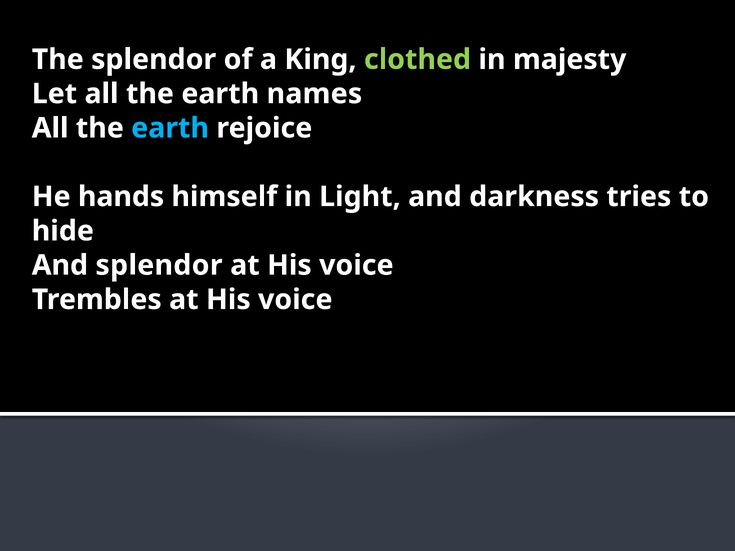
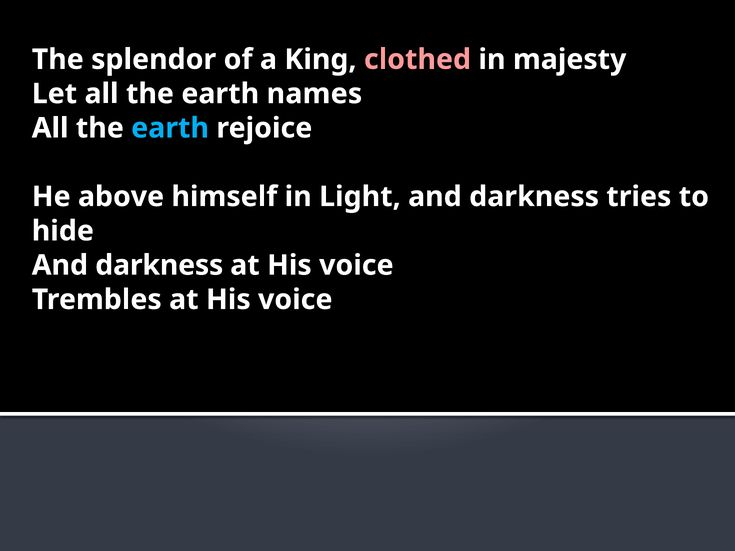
clothed colour: light green -> pink (418, 59)
hands: hands -> above (121, 197)
splendor: splendor -> darkness (159, 265)
